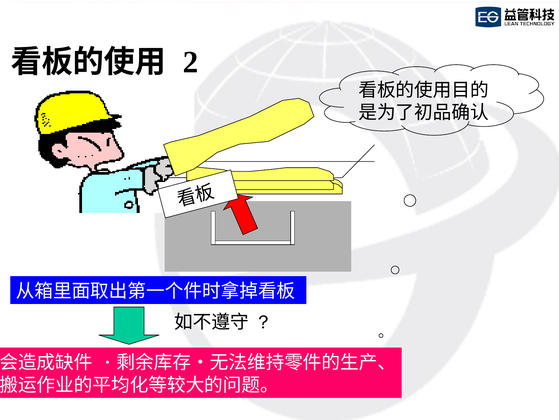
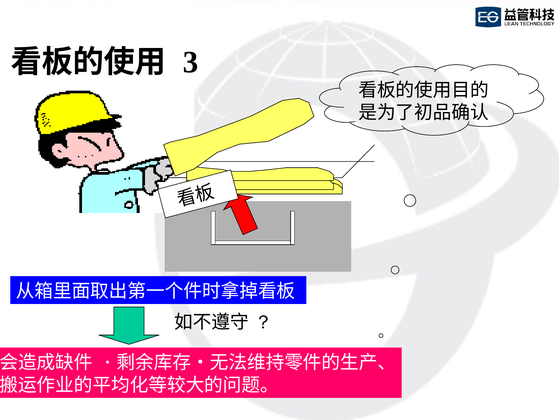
2: 2 -> 3 (190, 62)
